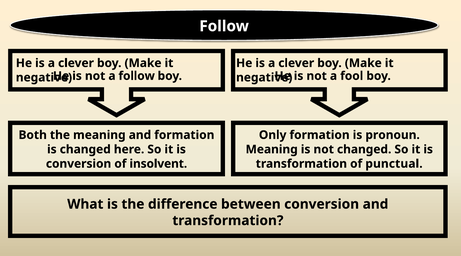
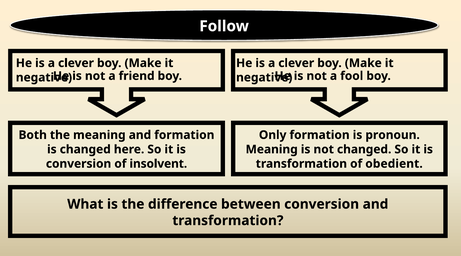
a follow: follow -> friend (137, 76)
punctual: punctual -> obedient (394, 163)
